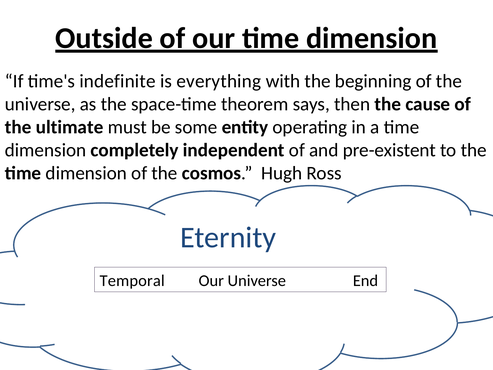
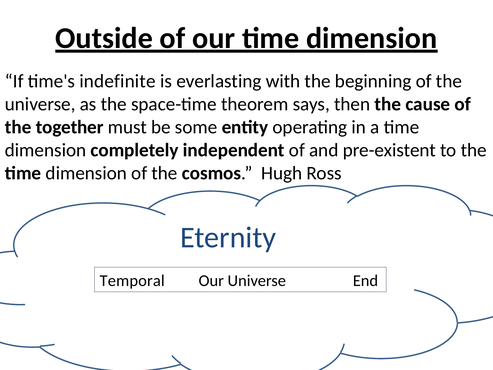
everything: everything -> everlasting (219, 81)
ultimate: ultimate -> together (70, 127)
